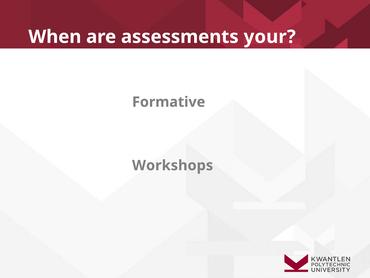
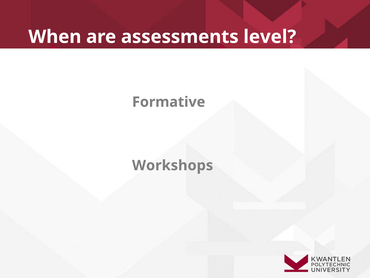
your: your -> level (270, 37)
